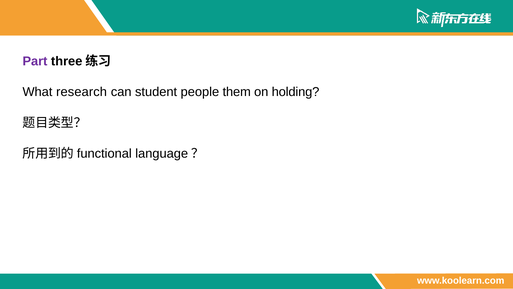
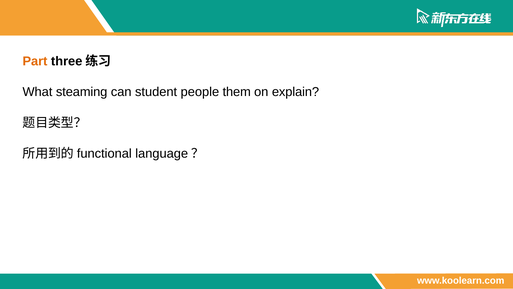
Part colour: purple -> orange (35, 61)
research: research -> steaming (82, 92)
holding: holding -> explain (295, 92)
